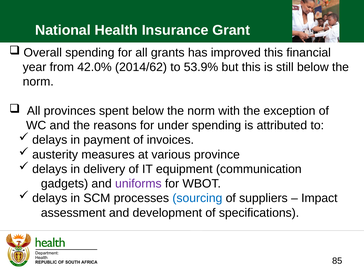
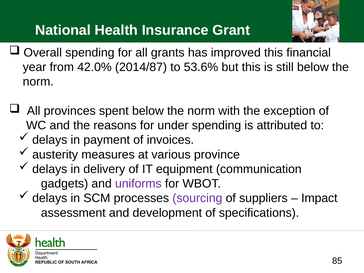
2014/62: 2014/62 -> 2014/87 (141, 67)
53.9%: 53.9% -> 53.6% (201, 67)
sourcing colour: blue -> purple (197, 198)
